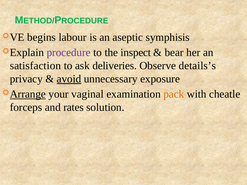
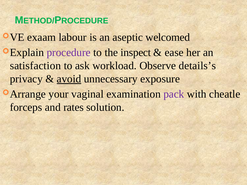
begins: begins -> exaam (42, 37)
symphisis: symphisis -> welcomed (168, 37)
bear: bear -> ease (174, 53)
deliveries: deliveries -> workload (115, 66)
Arrange underline: present -> none (28, 94)
pack colour: orange -> purple (174, 94)
